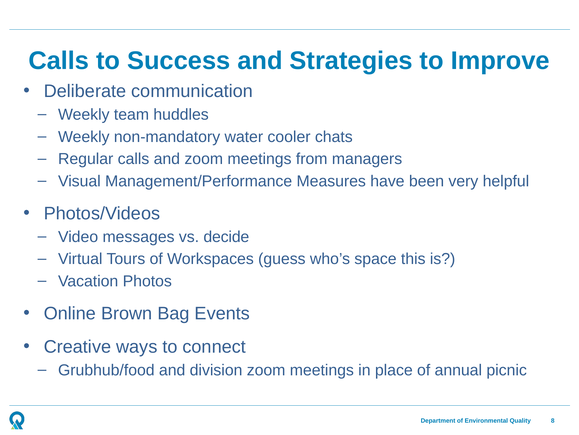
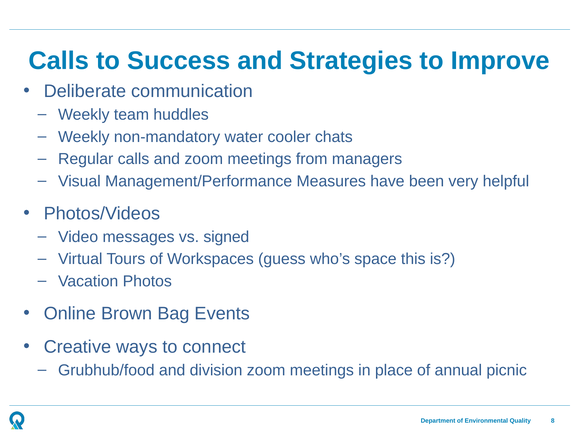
decide: decide -> signed (226, 236)
